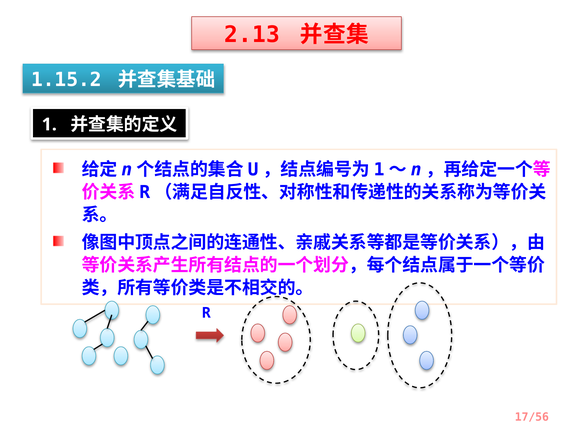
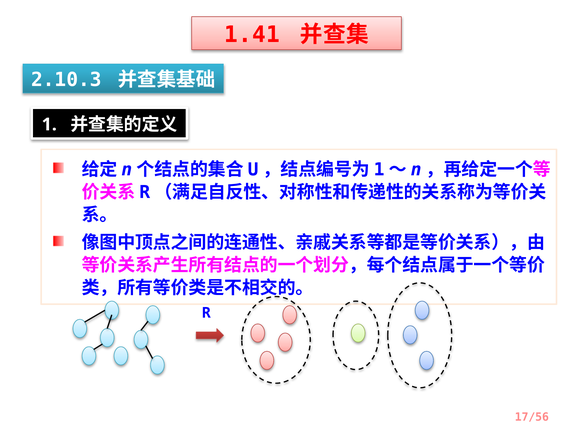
2.13: 2.13 -> 1.41 (252, 35)
1.15.2: 1.15.2 -> 2.10.3 (66, 80)
